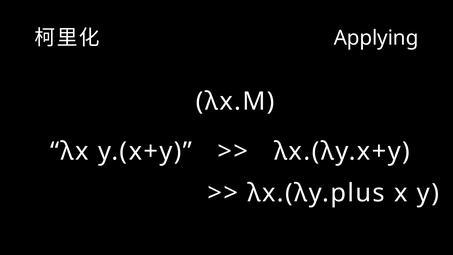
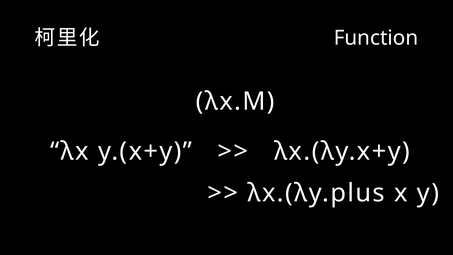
Applying: Applying -> Function (376, 38)
